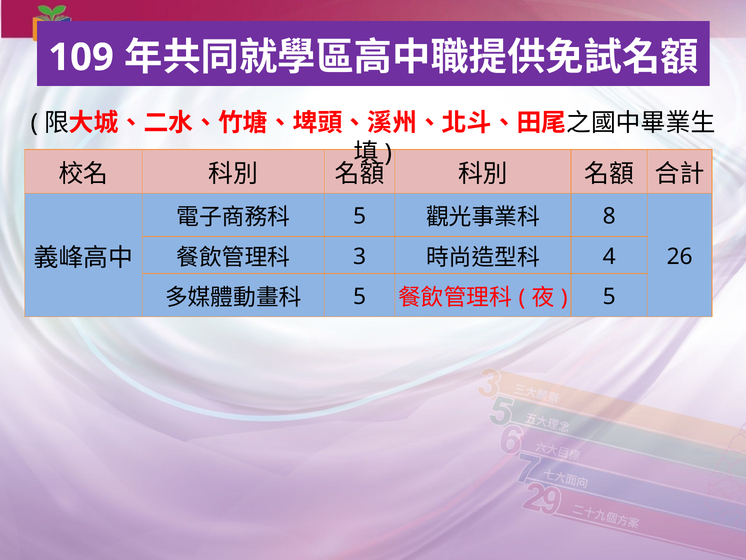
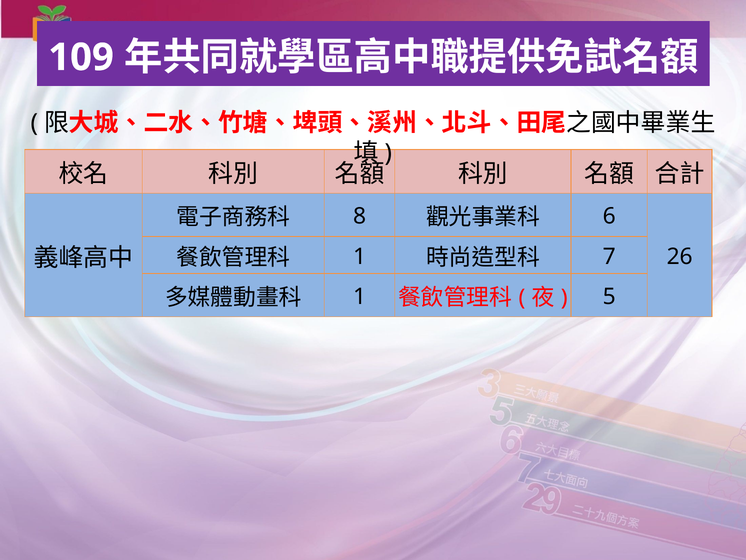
5: 5 -> 8 (360, 216)
8: 8 -> 6 (609, 216)
3: 3 -> 1 (360, 256)
4: 4 -> 7 (609, 256)
5: 5 -> 1 (360, 296)
